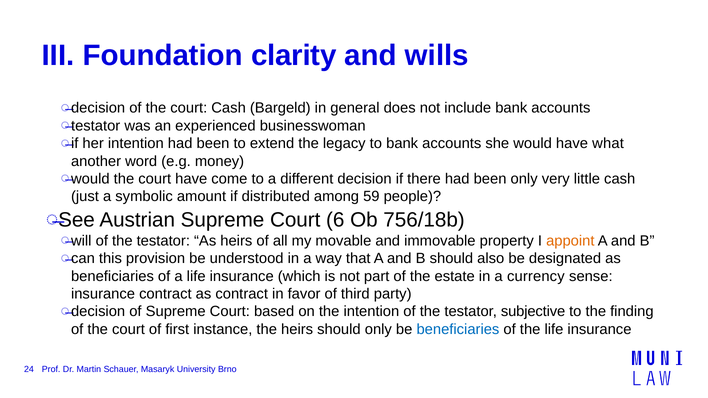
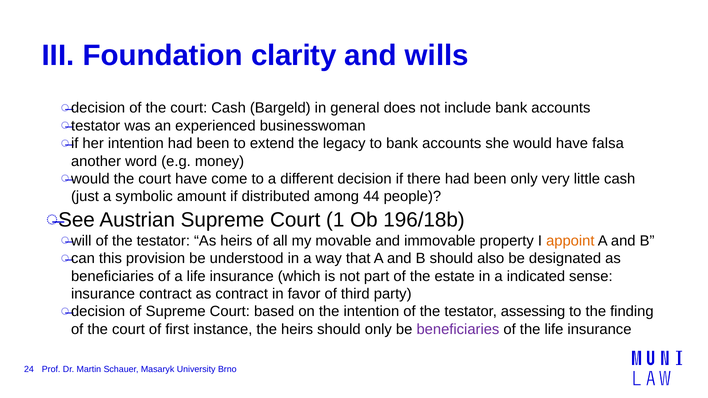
what: what -> falsa (608, 144)
59: 59 -> 44 (371, 197)
6: 6 -> 1 (335, 220)
756/18b: 756/18b -> 196/18b (424, 220)
currency: currency -> indicated (536, 276)
subjective: subjective -> assessing (533, 312)
beneficiaries colour: blue -> purple (458, 329)
